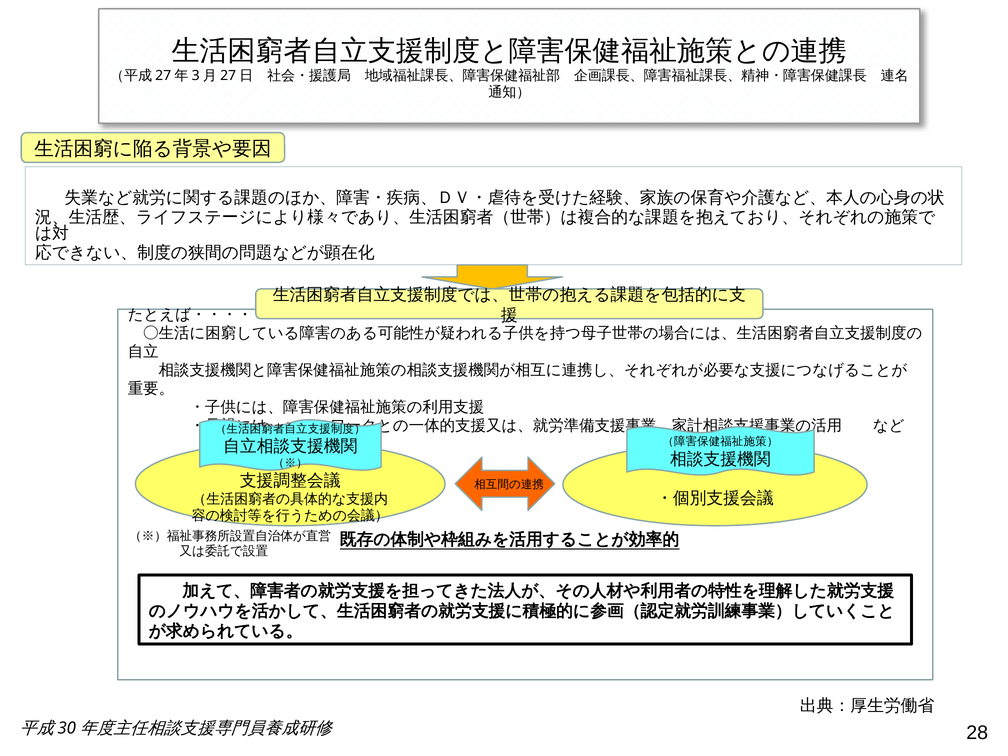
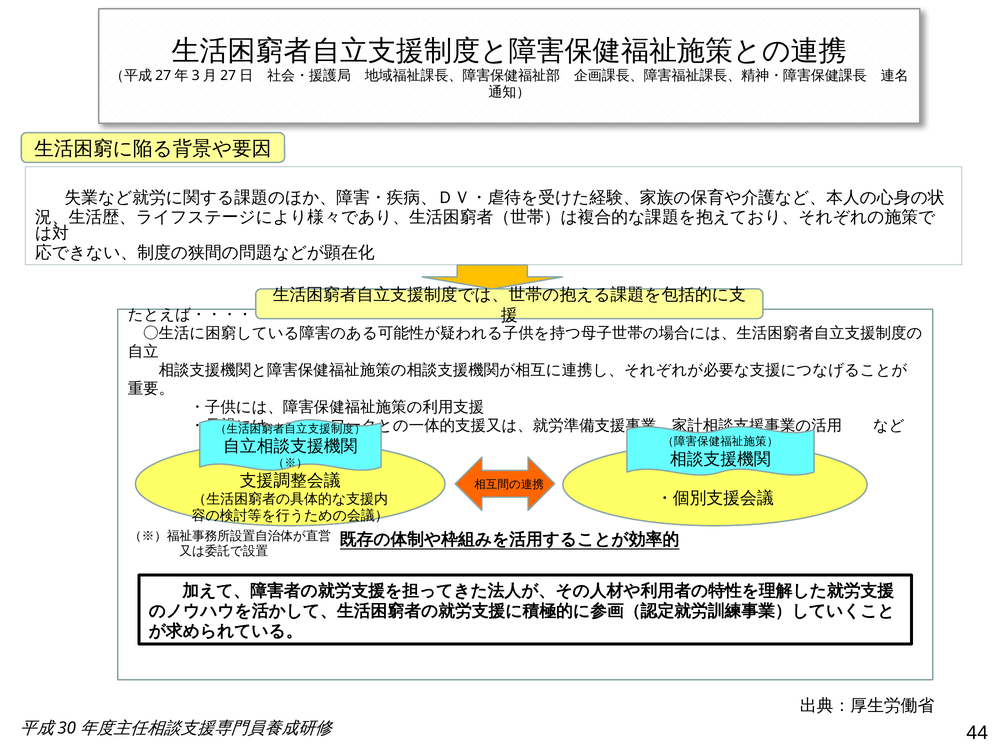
28: 28 -> 44 (977, 733)
